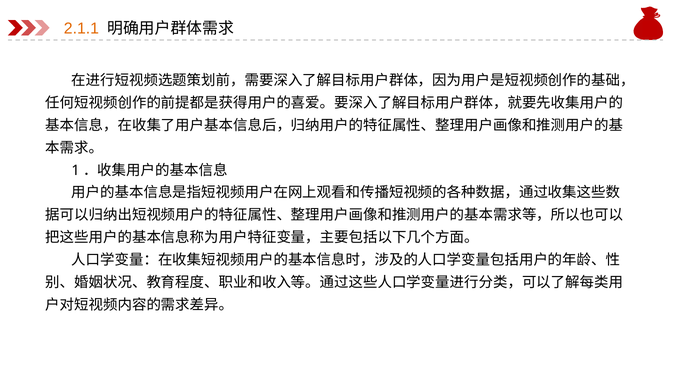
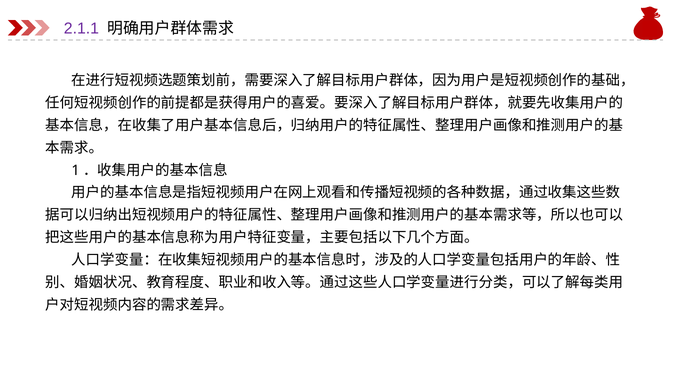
2.1.1 colour: orange -> purple (81, 28)
